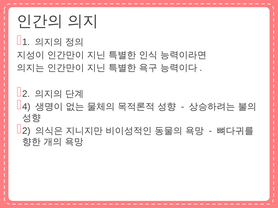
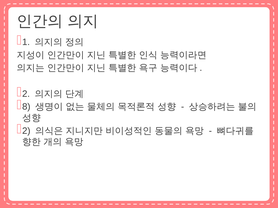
4: 4 -> 8 (26, 107)
